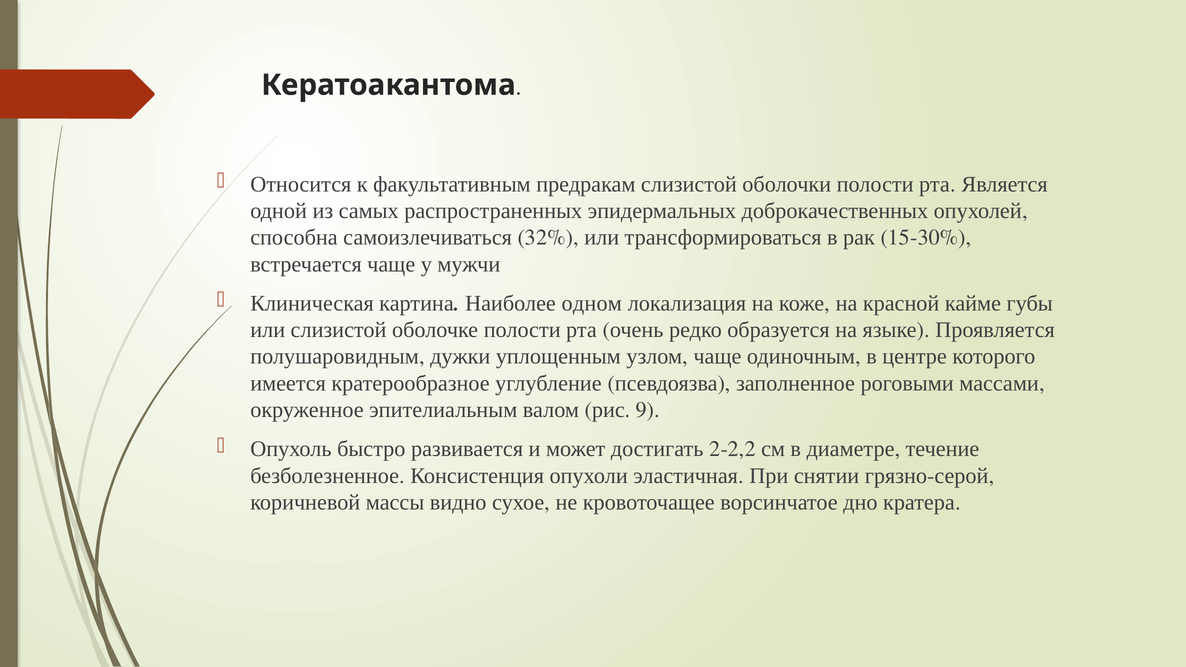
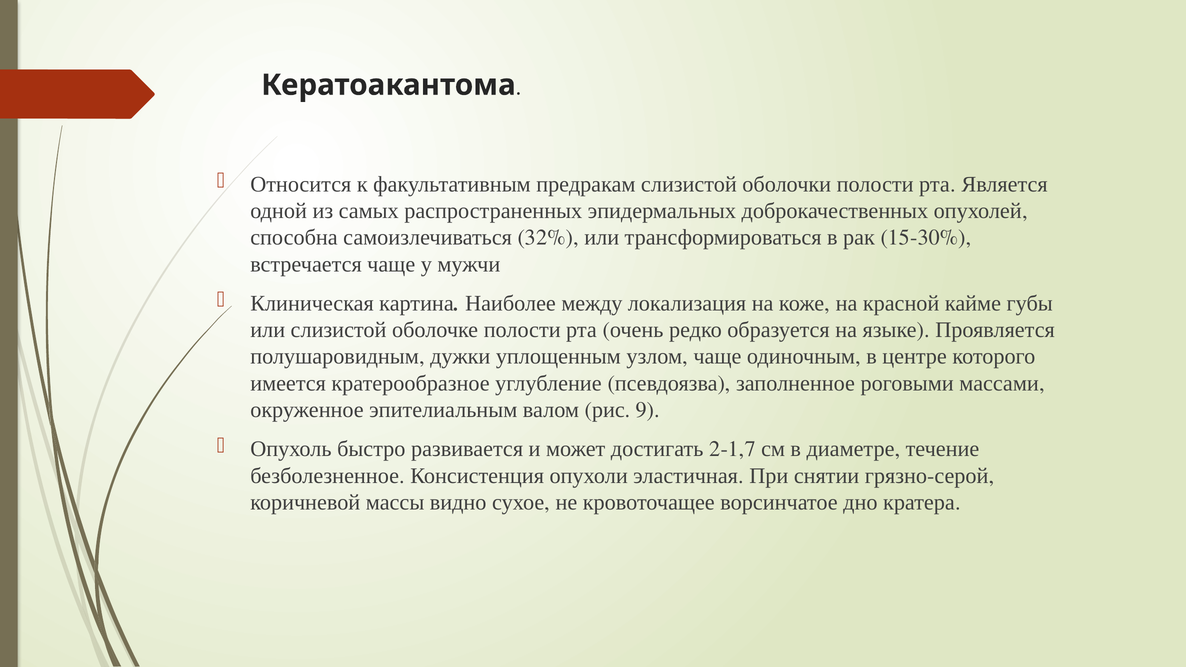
одном: одном -> между (592, 303)
2-2,2: 2-2,2 -> 2-1,7 (733, 449)
